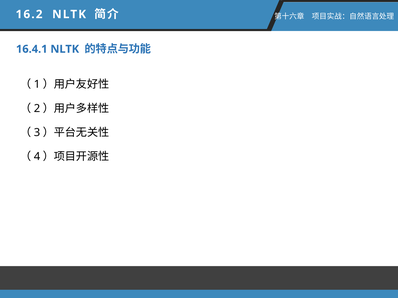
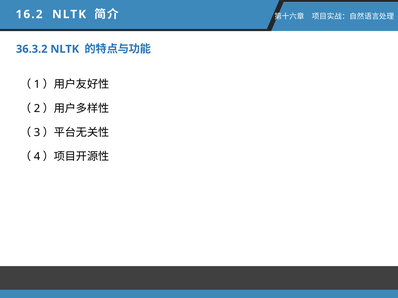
16.4.1: 16.4.1 -> 36.3.2 (32, 49)
